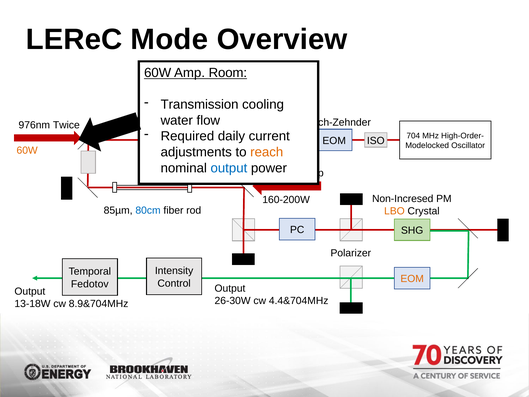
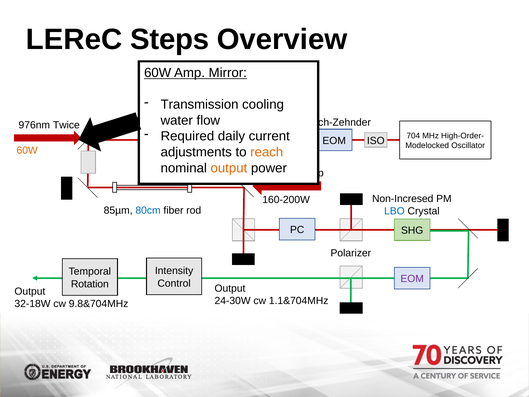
Mode: Mode -> Steps (170, 39)
Room: Room -> Mirror (228, 73)
output colour: blue -> orange (229, 168)
LBO colour: orange -> blue (394, 211)
EOM colour: orange -> purple (412, 279)
Fedotov: Fedotov -> Rotation (90, 284)
26-30W: 26-30W -> 24-30W (233, 301)
4.4&704MHz: 4.4&704MHz -> 1.1&704MHz (299, 301)
13-18W: 13-18W -> 32-18W (32, 304)
8.9&704MHz: 8.9&704MHz -> 9.8&704MHz (99, 304)
